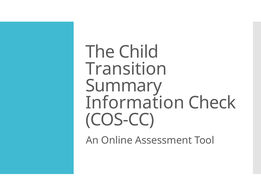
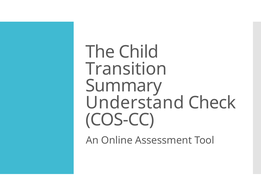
Information: Information -> Understand (135, 103)
